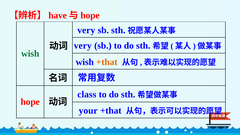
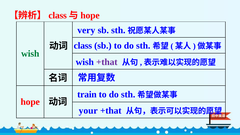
have: have -> class (58, 15)
very: very -> class (83, 46)
+that colour: orange -> purple (107, 62)
class: class -> train (87, 95)
